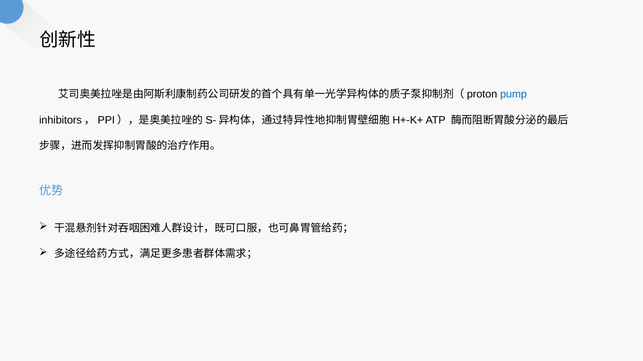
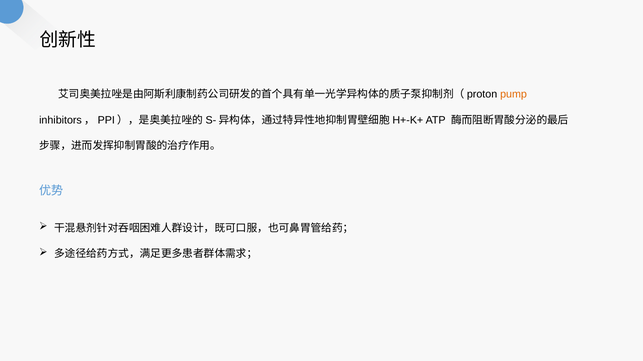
pump colour: blue -> orange (514, 95)
